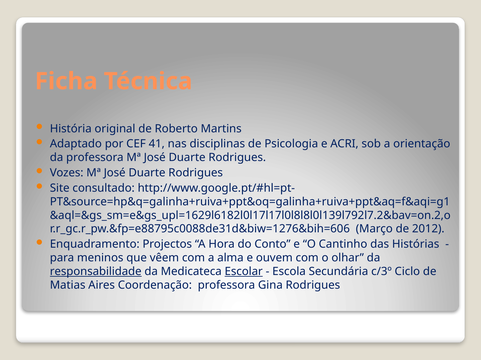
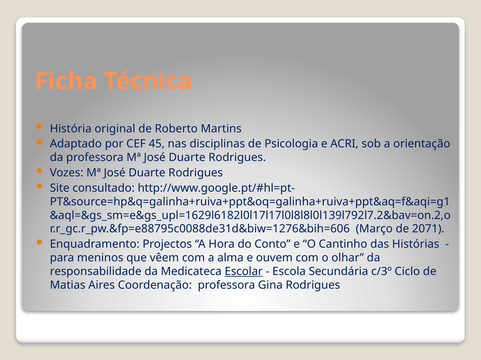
41: 41 -> 45 (157, 144)
2012: 2012 -> 2071 (428, 229)
responsabilidade underline: present -> none (96, 272)
